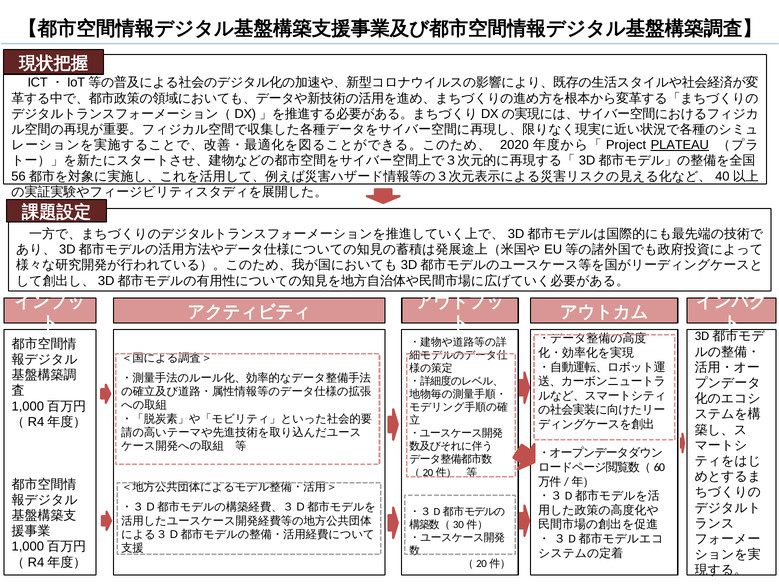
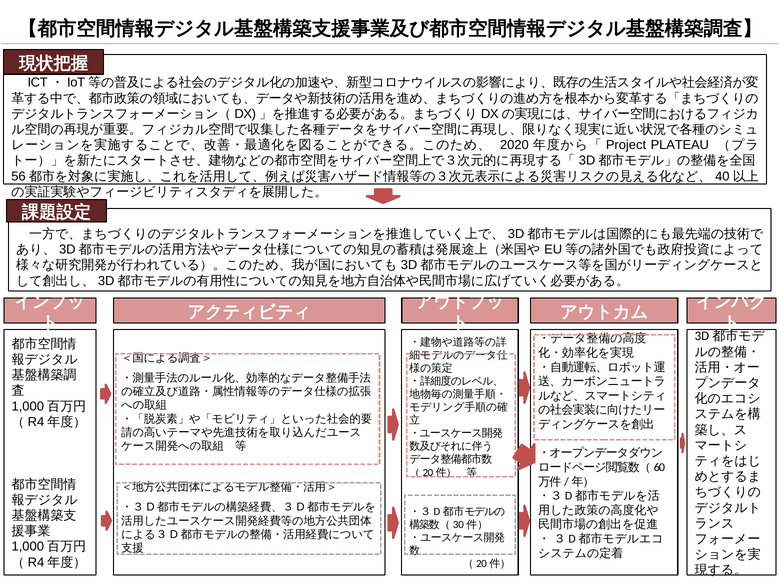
PLATEAU underline: present -> none (680, 145)
